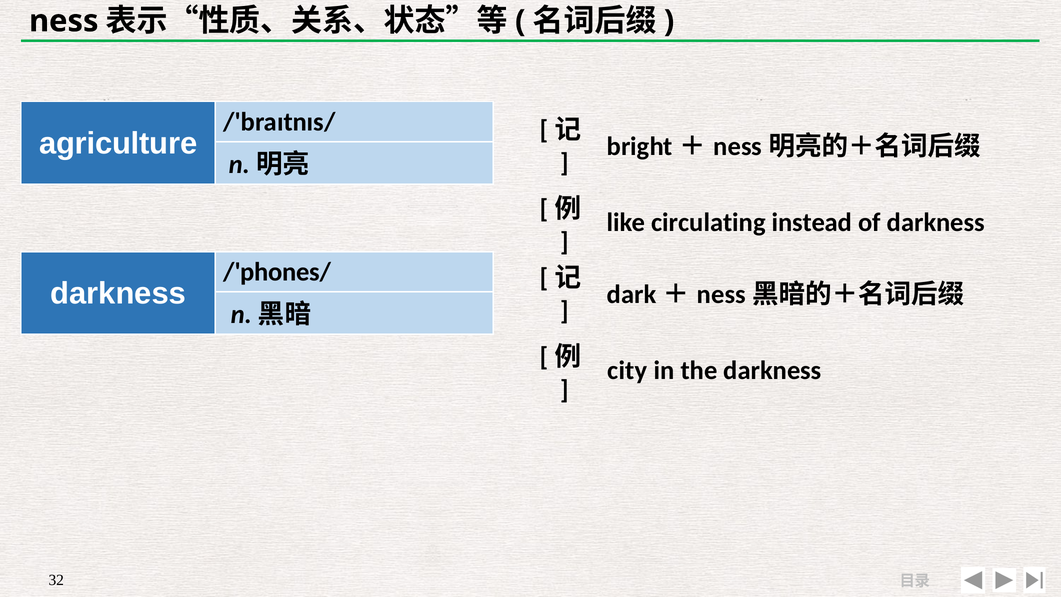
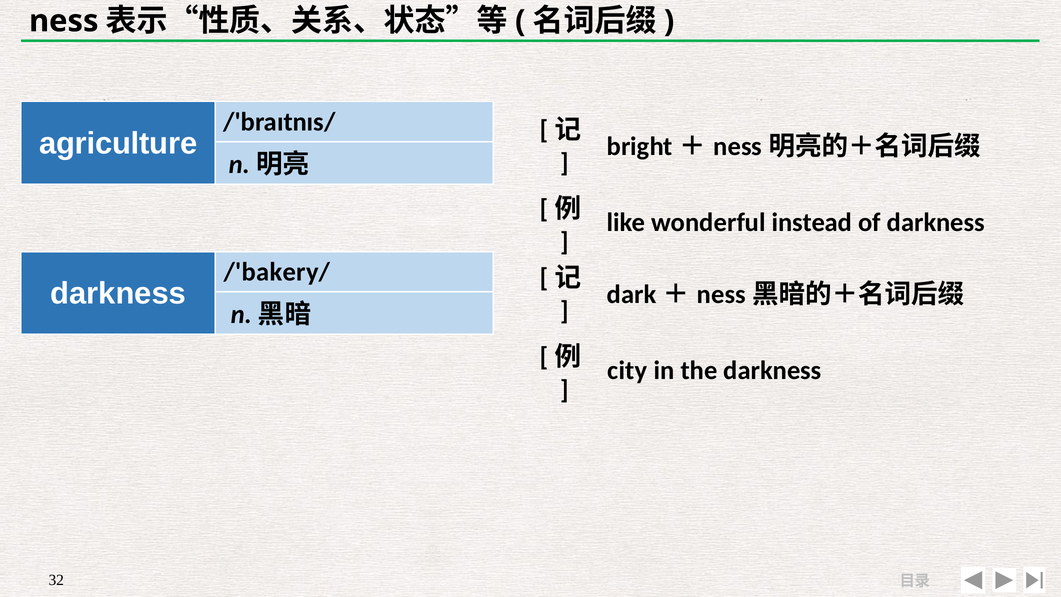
circulating: circulating -> wonderful (708, 223)
/'phones/: /'phones/ -> /'bakery/ (277, 272)
